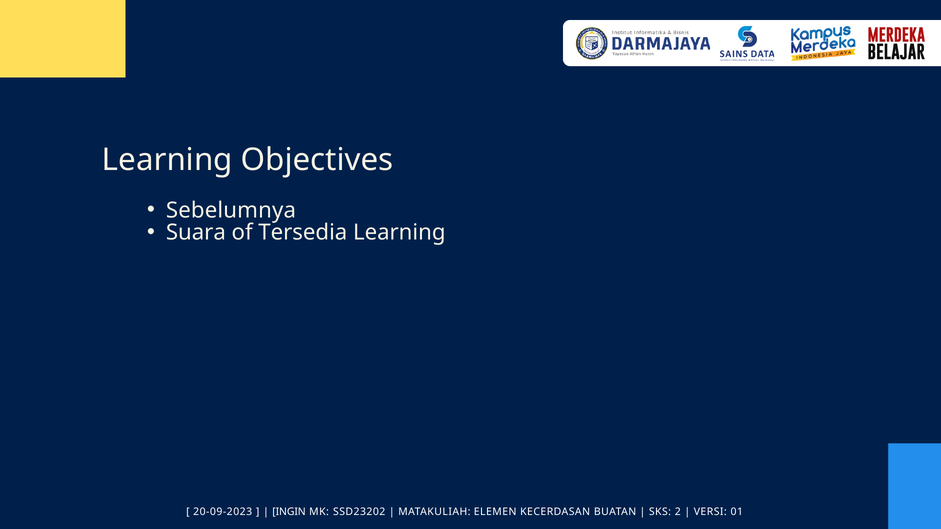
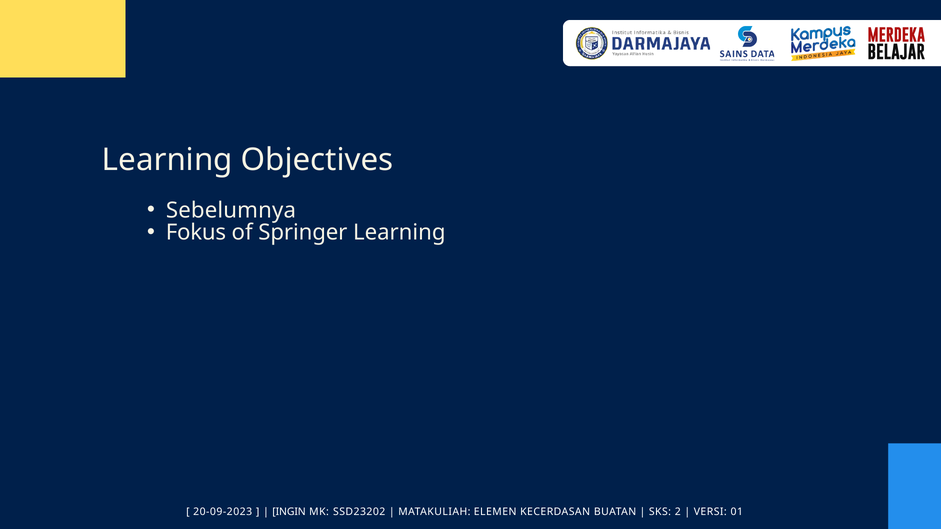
Suara: Suara -> Fokus (196, 233)
Tersedia: Tersedia -> Springer (303, 233)
